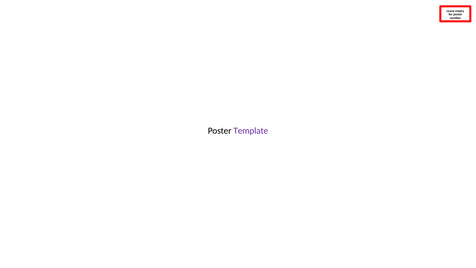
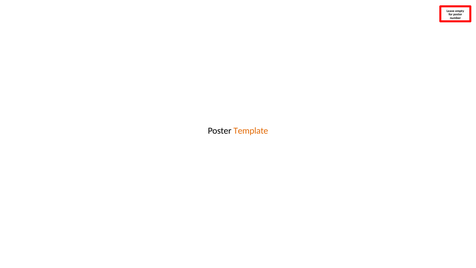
Template colour: purple -> orange (251, 131)
